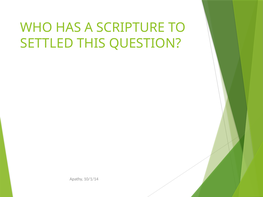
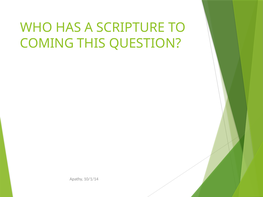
SETTLED: SETTLED -> COMING (47, 43)
